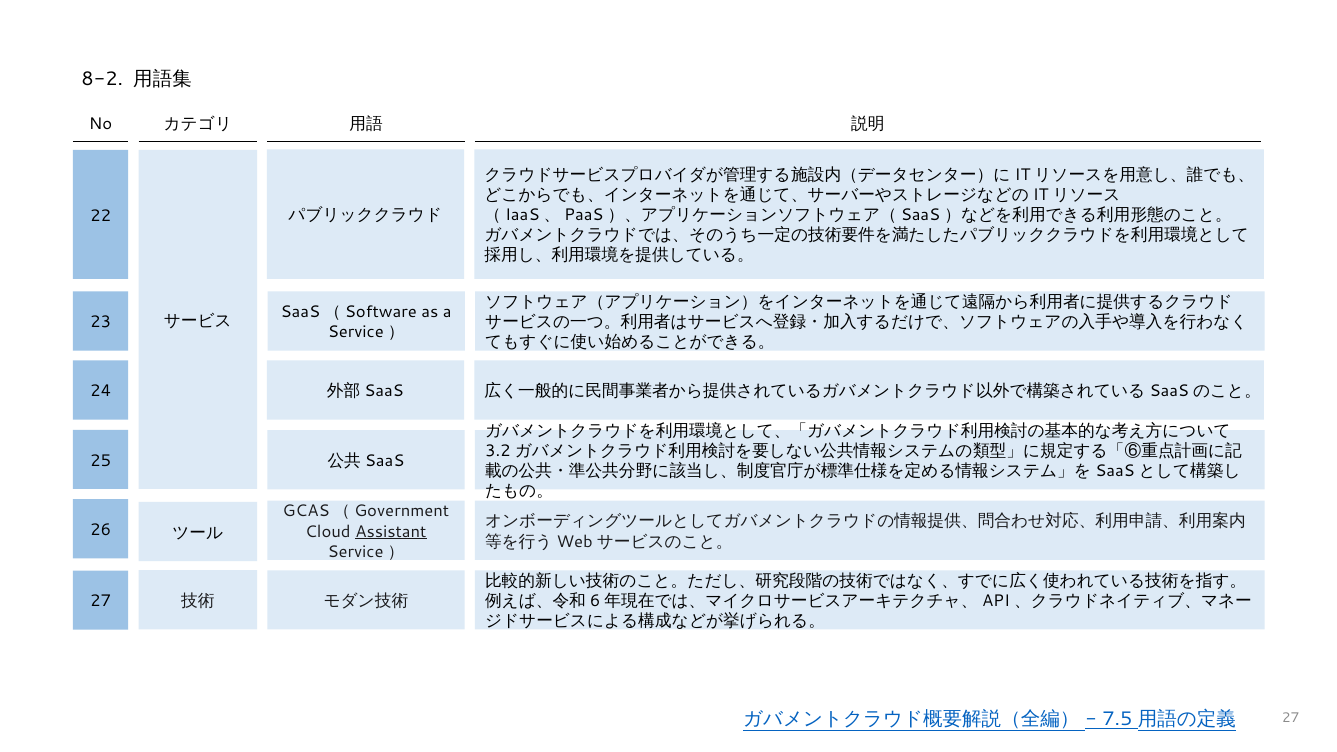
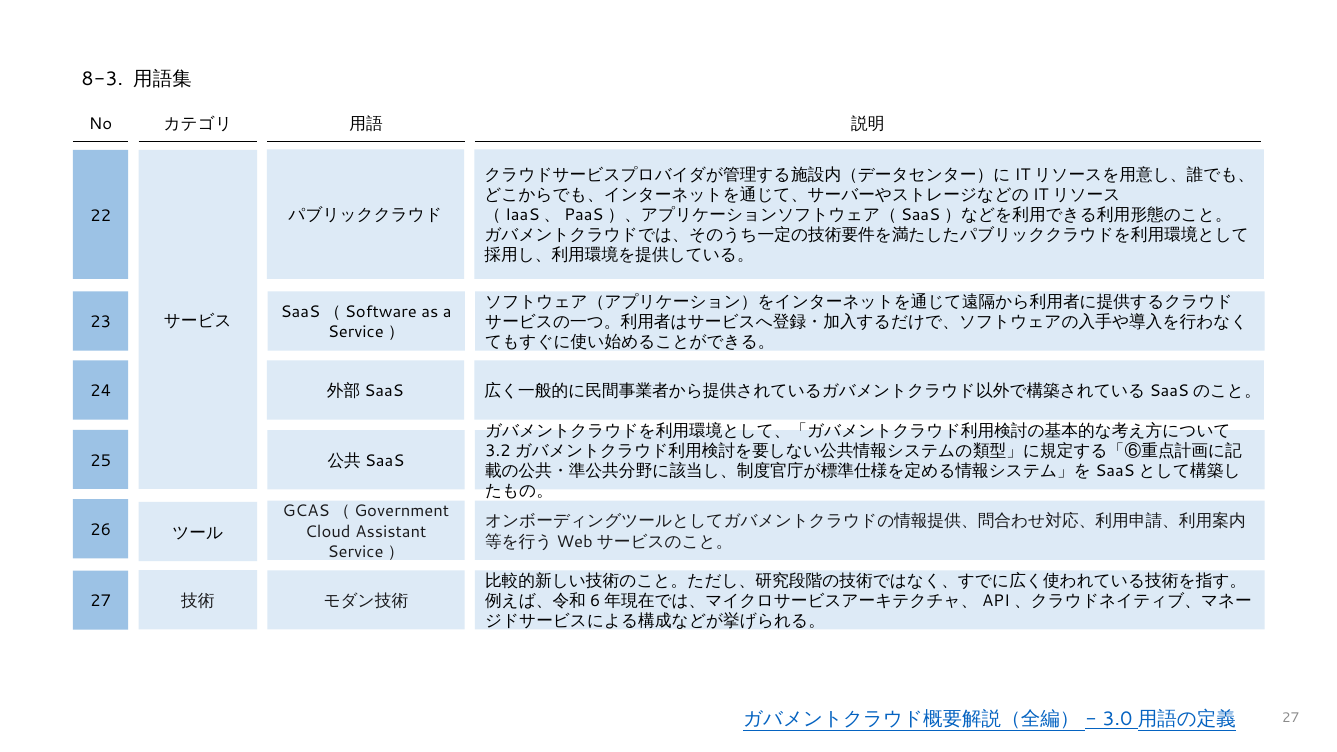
8-2: 8-2 -> 8-3 (102, 79)
Assistant underline: present -> none (391, 532)
7.5: 7.5 -> 3.0 (1117, 719)
